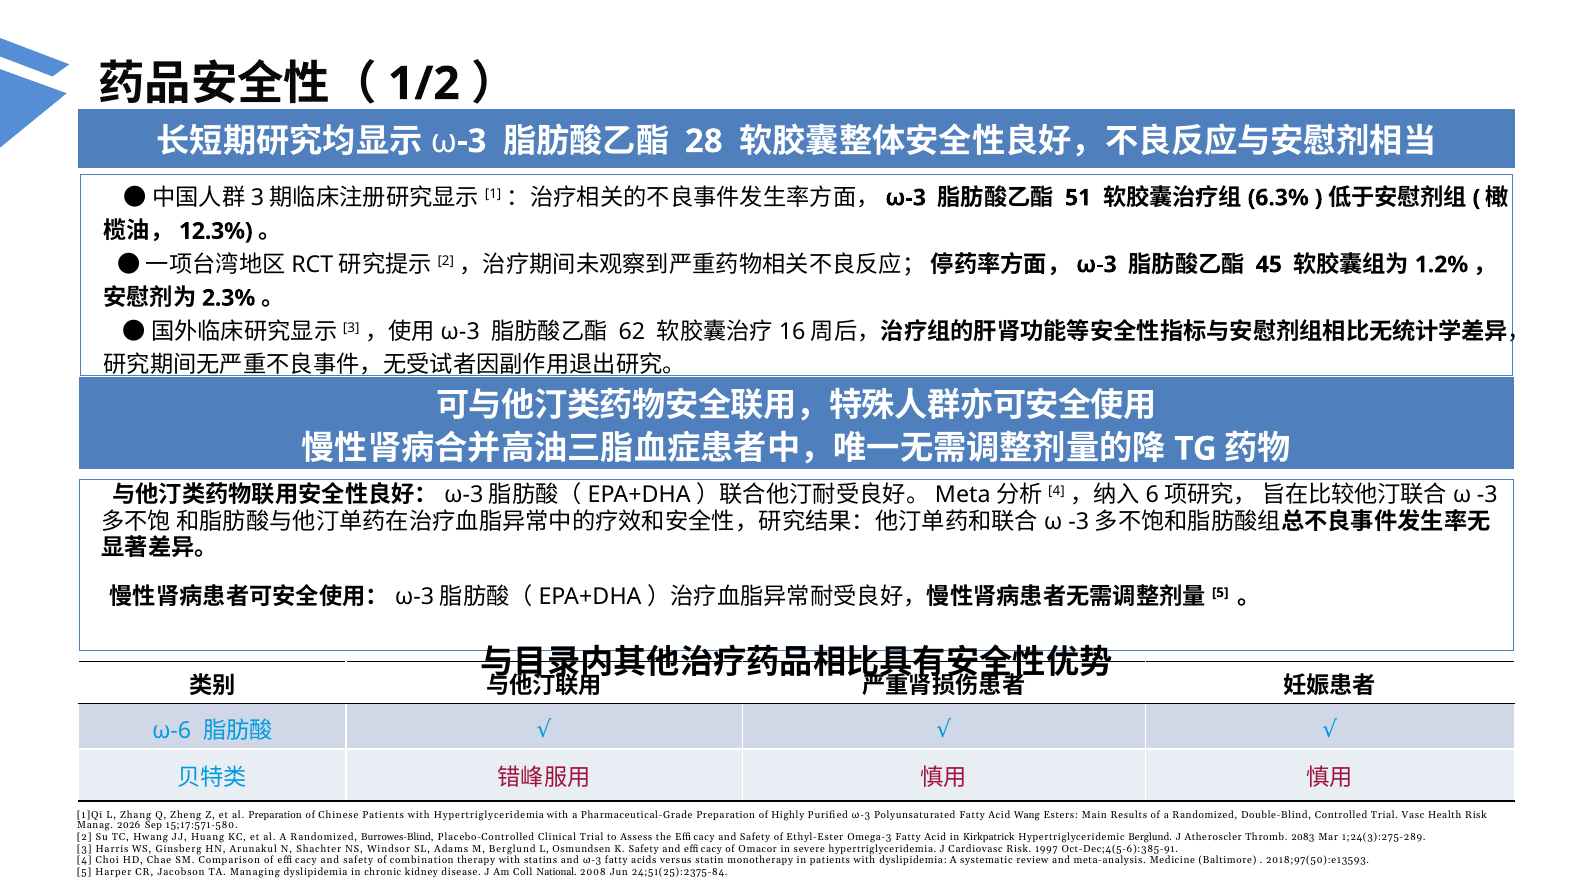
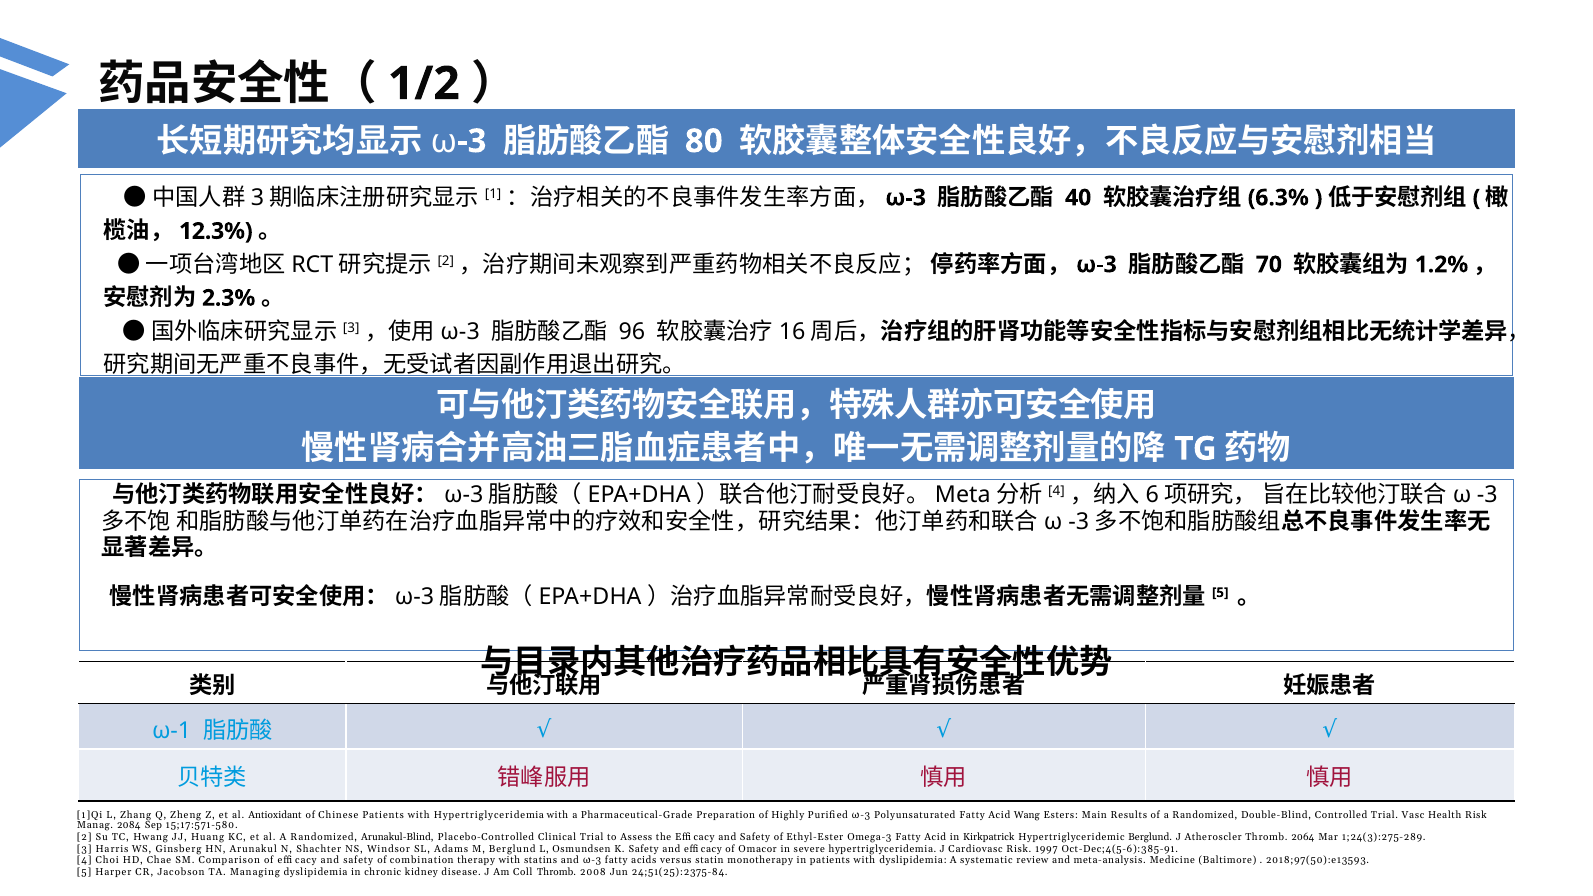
28: 28 -> 80 (704, 141)
51: 51 -> 40 (1078, 198)
45: 45 -> 70 (1269, 265)
62: 62 -> 96 (632, 332)
ω-6: ω-6 -> ω-1 (172, 731)
al Preparation: Preparation -> Antioxidant (275, 816)
2026: 2026 -> 2084 (129, 826)
Burrowes-Blind: Burrowes-Blind -> Arunakul-Blind (397, 837)
2083: 2083 -> 2064 (1303, 837)
Coll National: National -> Thromb (557, 872)
